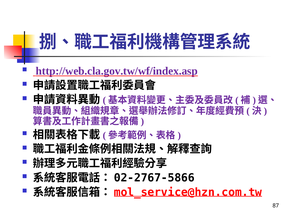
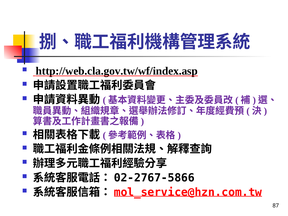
http://web.cla.gov.tw/wf/index.asp colour: purple -> black (117, 71)
